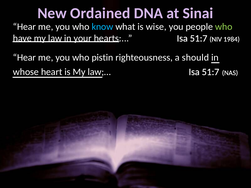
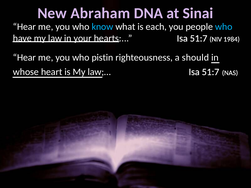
Ordained: Ordained -> Abraham (100, 13)
wise: wise -> each (156, 27)
who colour: light green -> light blue (224, 27)
